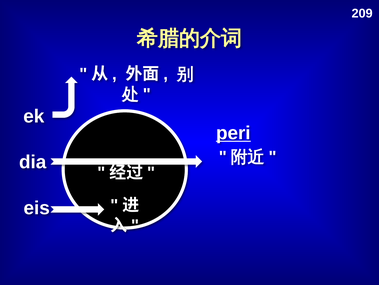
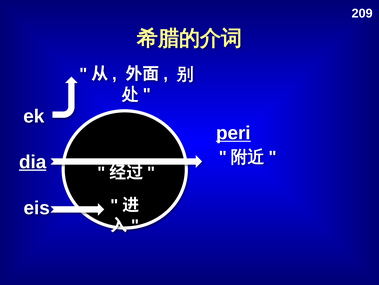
dia underline: none -> present (33, 162)
